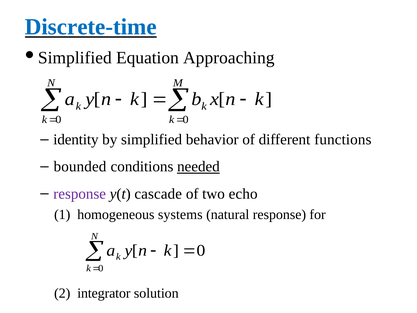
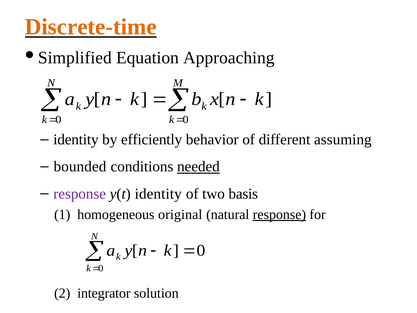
Discrete-time colour: blue -> orange (91, 27)
by simplified: simplified -> efficiently (152, 139)
functions: functions -> assuming (343, 139)
y(t cascade: cascade -> identity (158, 194)
echo: echo -> basis (243, 194)
systems: systems -> original (180, 214)
response underline: none -> present (279, 214)
